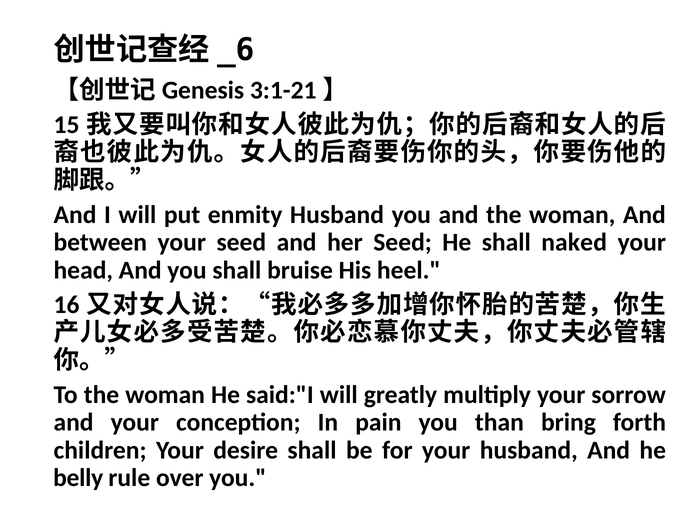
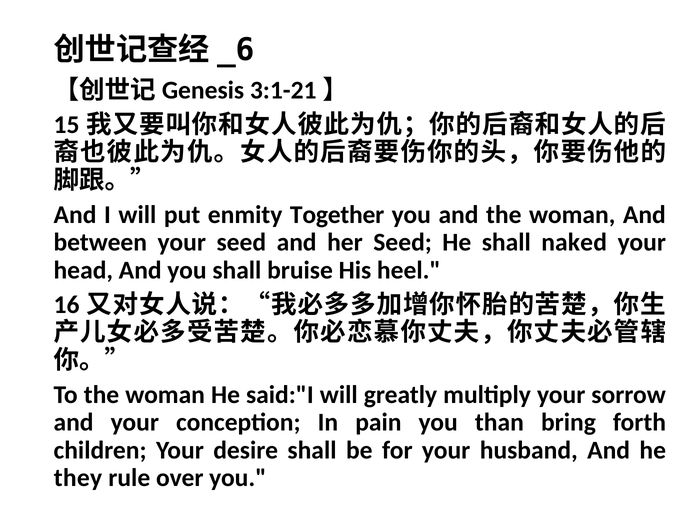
enmity Husband: Husband -> Together (337, 215)
belly: belly -> they (78, 478)
